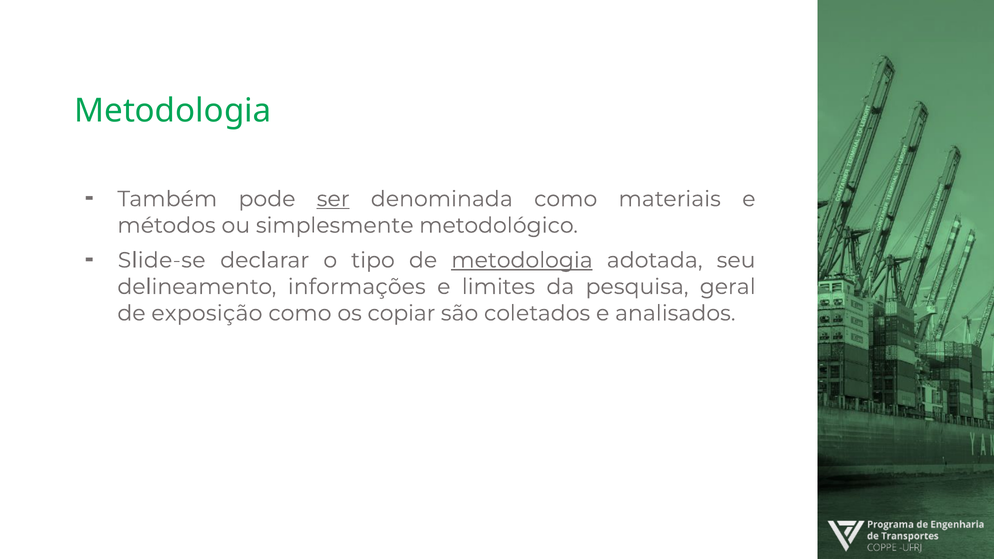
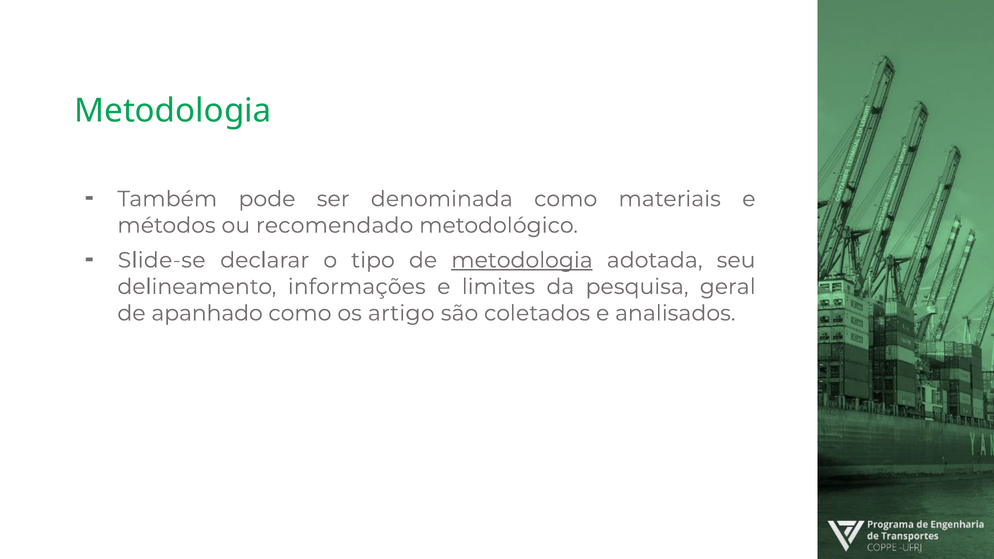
ser underline: present -> none (333, 199)
simplesmente: simplesmente -> recomendado (335, 226)
exposição: exposição -> apanhado (207, 313)
copiar: copiar -> artigo (401, 313)
